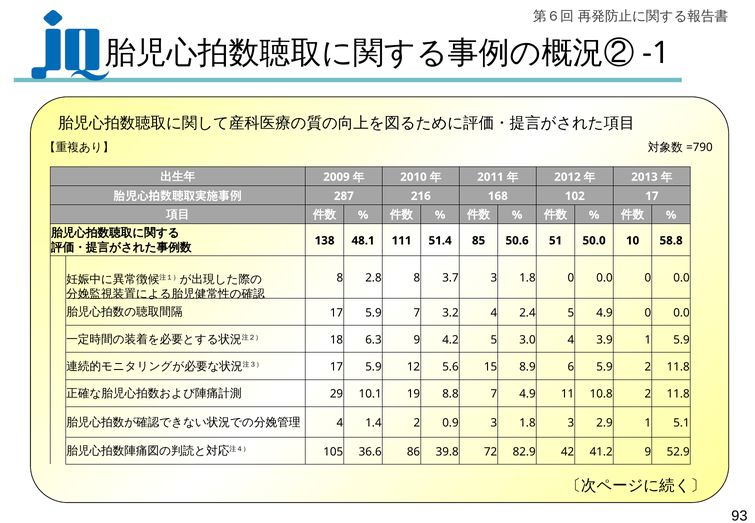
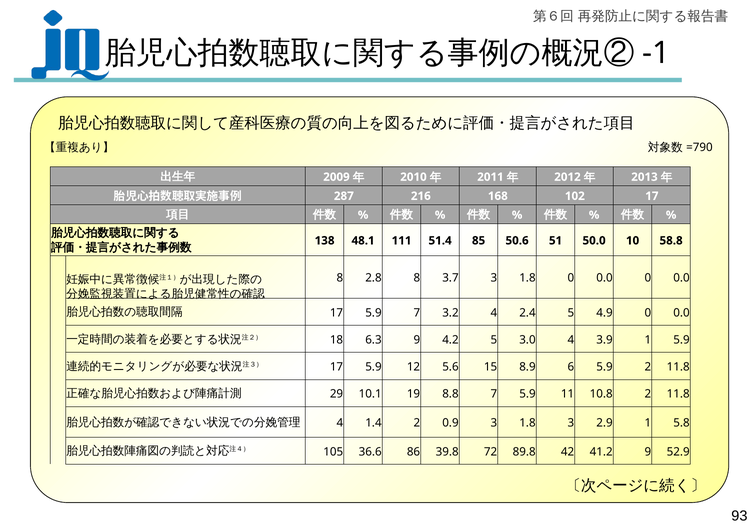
7 4.9: 4.9 -> 5.9 (527, 394)
5.1: 5.1 -> 5.8 (681, 423)
82.9: 82.9 -> 89.8 (524, 452)
